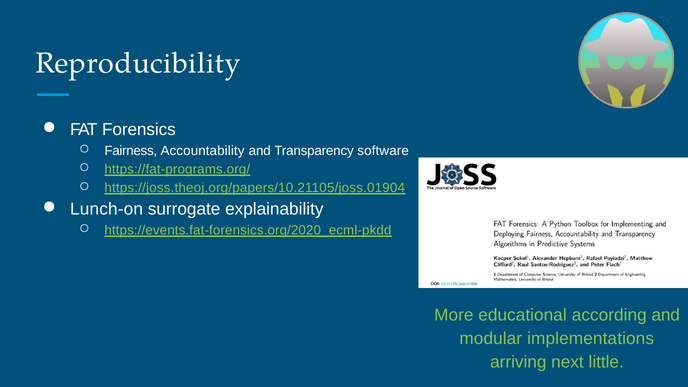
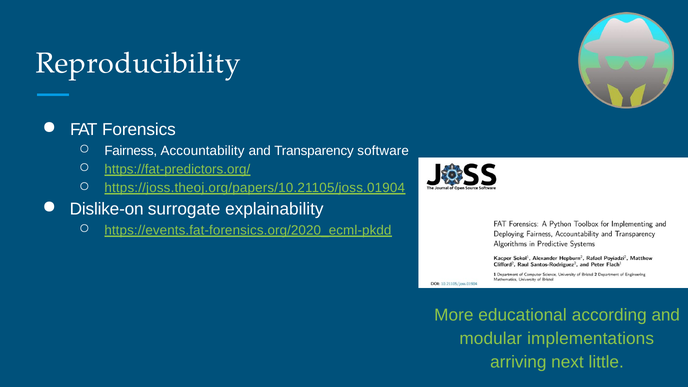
https://fat-programs.org/: https://fat-programs.org/ -> https://fat-predictors.org/ (177, 169)
Lunch-on: Lunch-on -> Dislike-on (107, 209)
